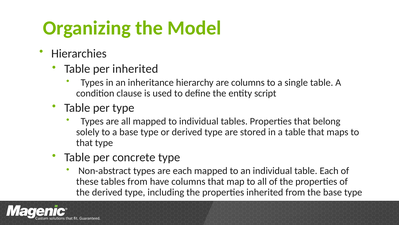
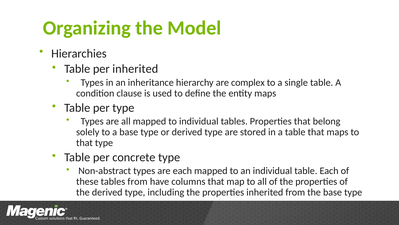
are columns: columns -> complex (248, 82)
entity script: script -> maps (265, 93)
